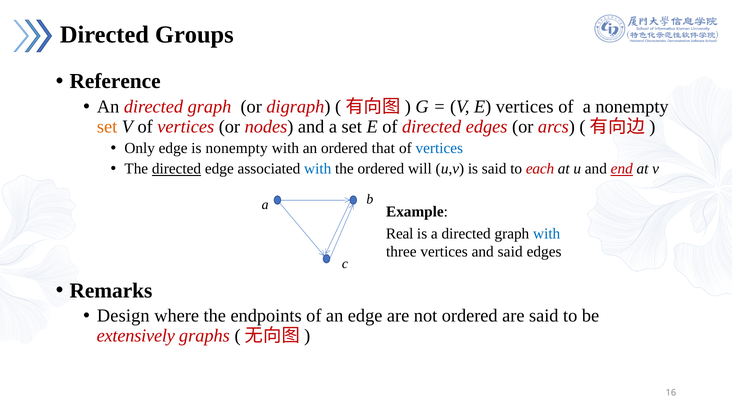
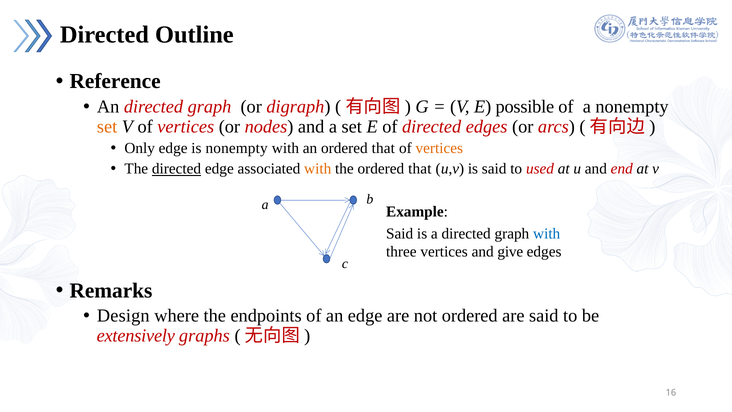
Groups: Groups -> Outline (194, 34)
E vertices: vertices -> possible (525, 107)
vertices colour: blue -> orange (439, 148)
with colour: blue -> orange (318, 169)
the ordered will: will -> that (420, 169)
each: each -> used (540, 169)
end underline: present -> none (622, 169)
Real: Real -> Said (400, 233)
and said: said -> give (510, 252)
